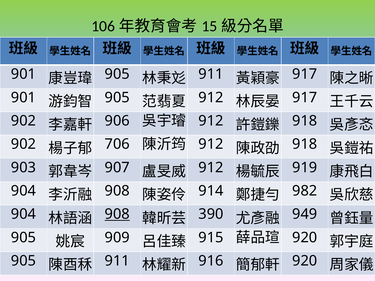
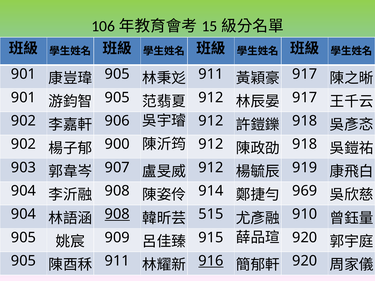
706: 706 -> 900 (117, 144)
982: 982 -> 969 (305, 191)
390: 390 -> 515 (211, 214)
949: 949 -> 910 (305, 214)
916 underline: none -> present (211, 261)
